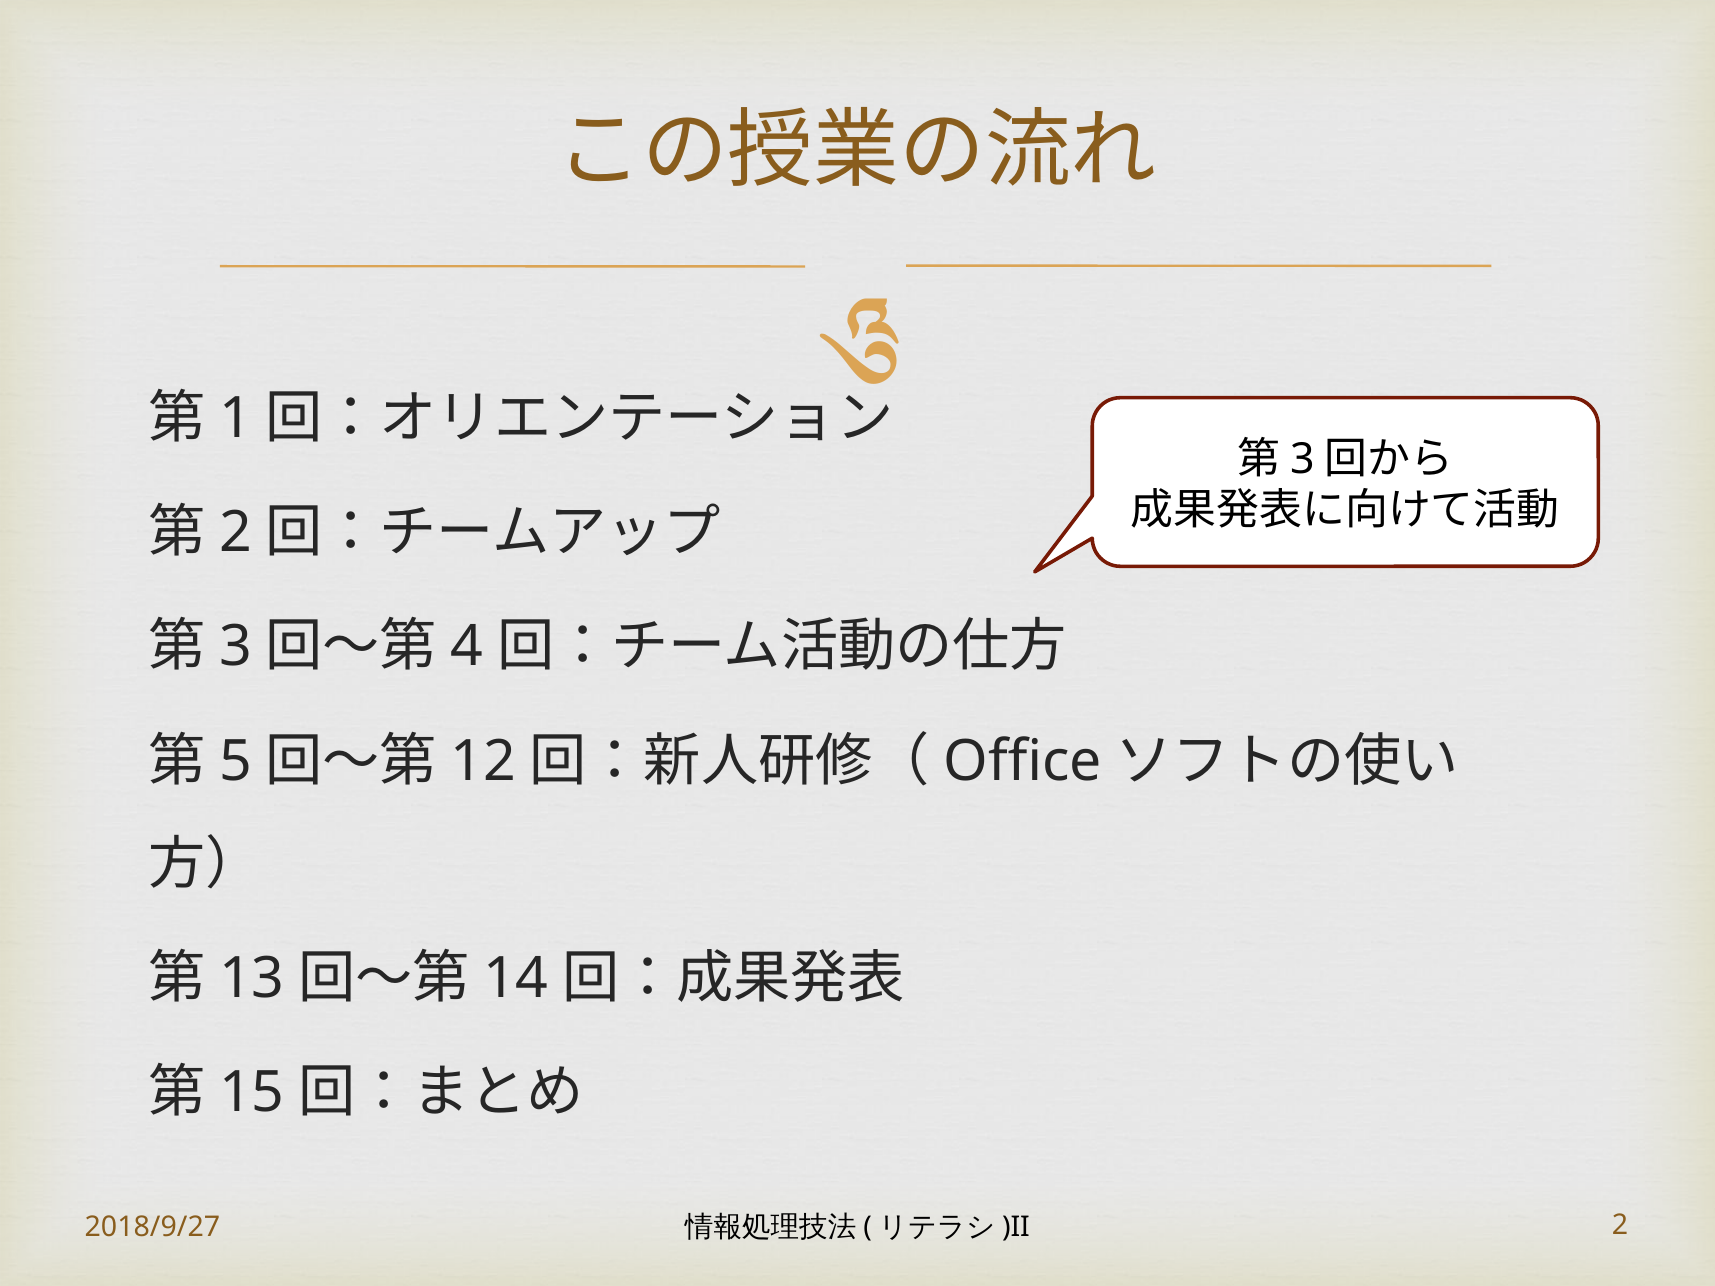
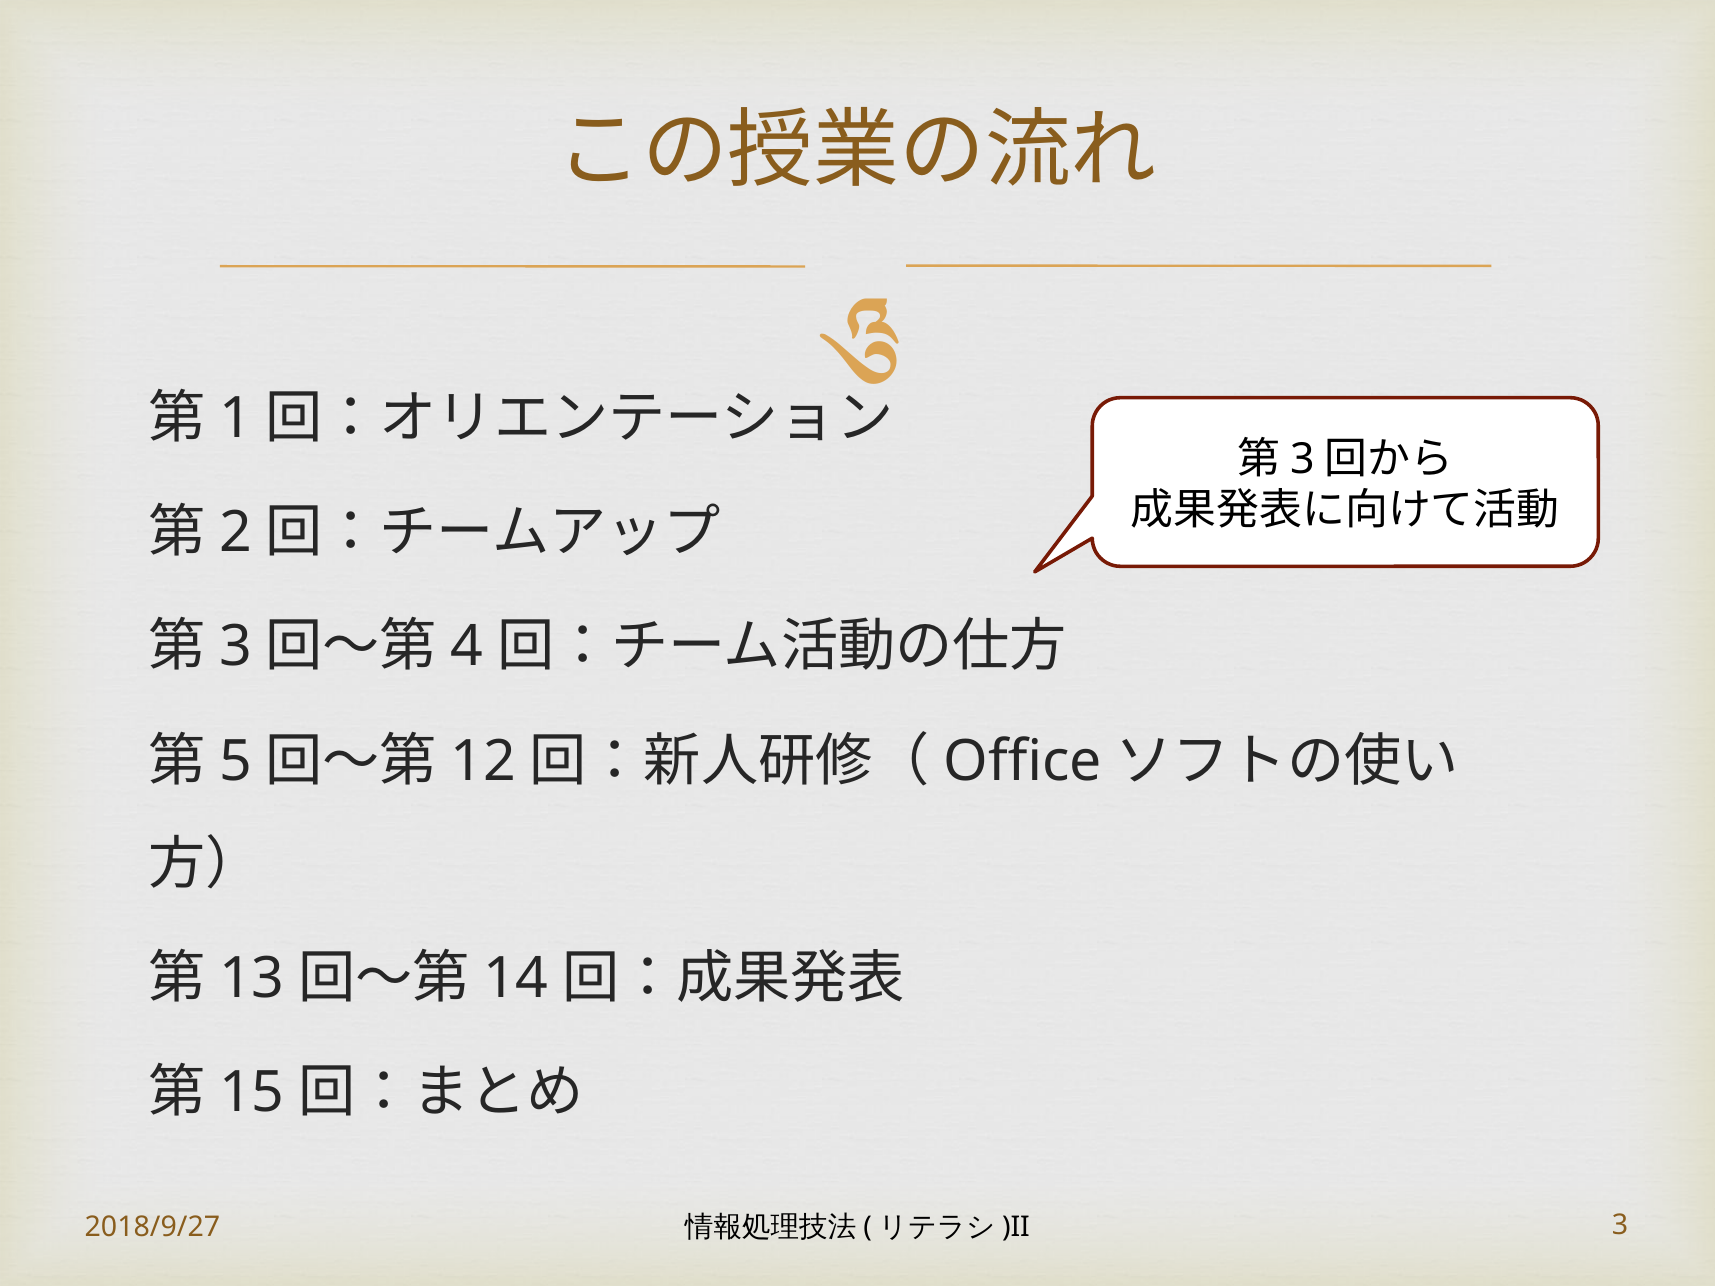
2: 2 -> 3 (1620, 1225)
